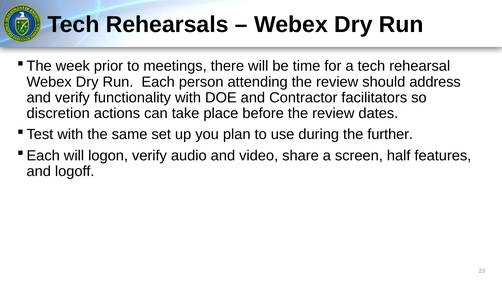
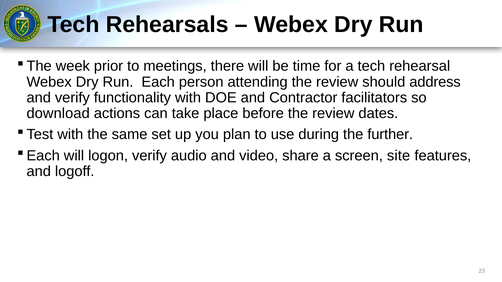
discretion: discretion -> download (58, 114)
half: half -> site (399, 156)
